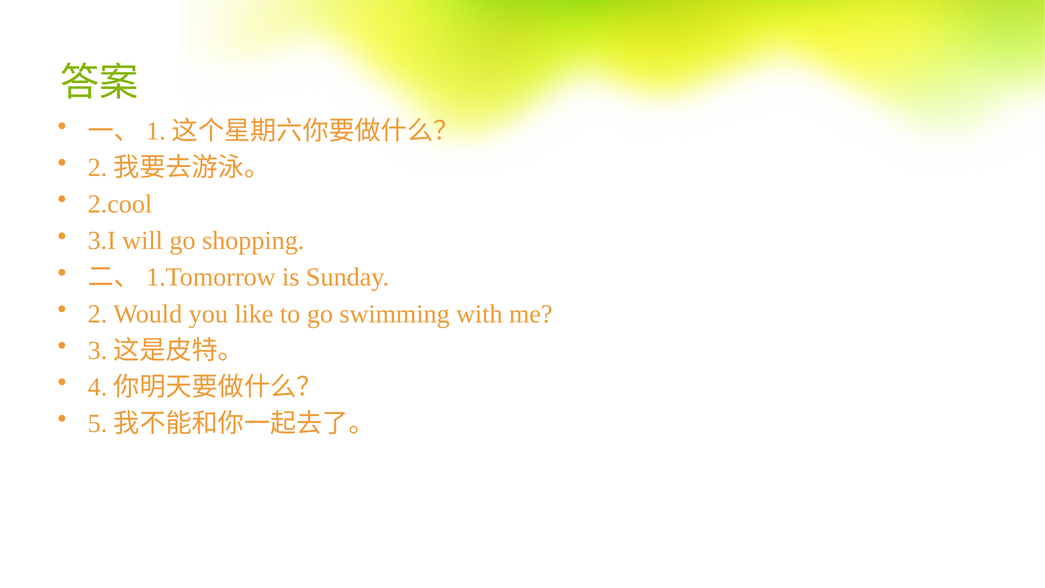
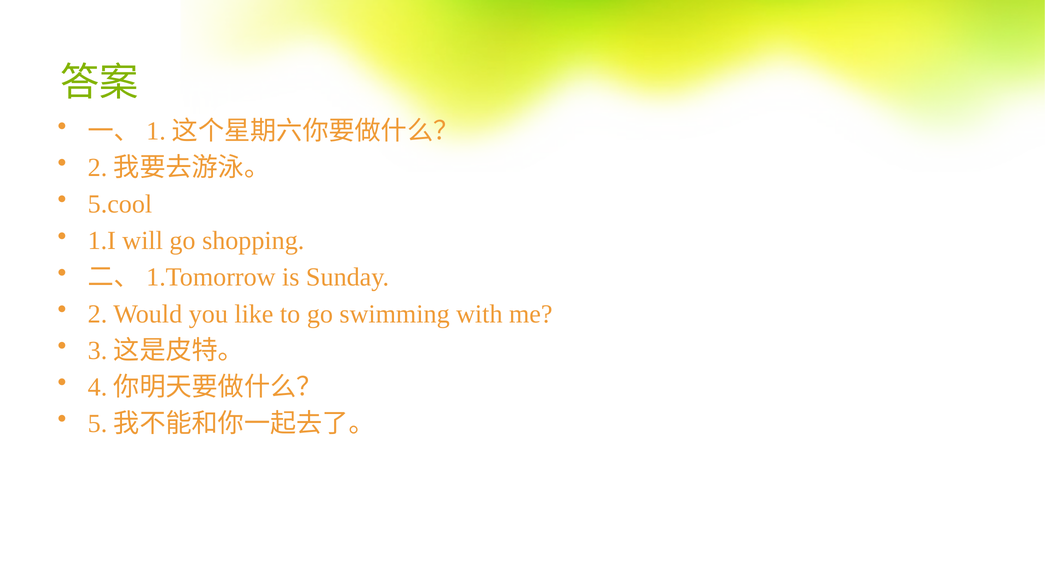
2.cool: 2.cool -> 5.cool (120, 204)
3.I: 3.I -> 1.I (102, 241)
